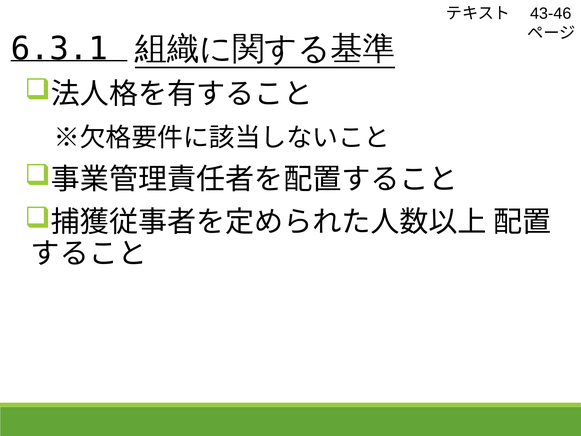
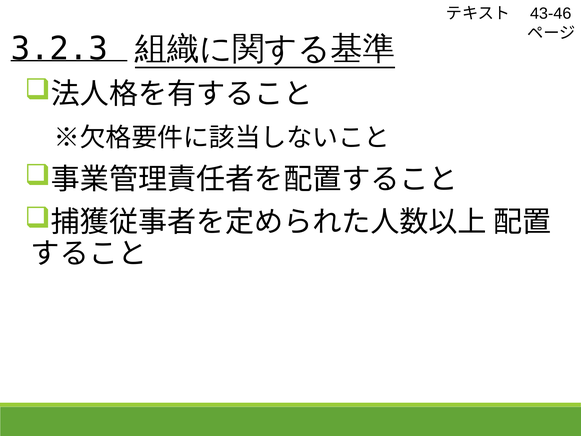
6.3.1: 6.3.1 -> 3.2.3 (59, 49)
